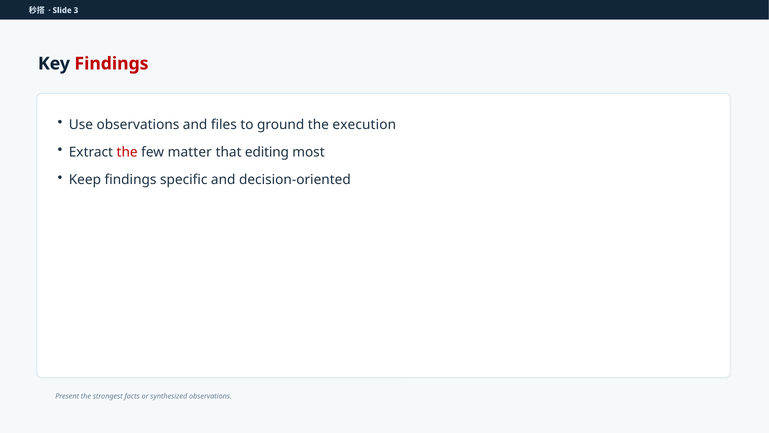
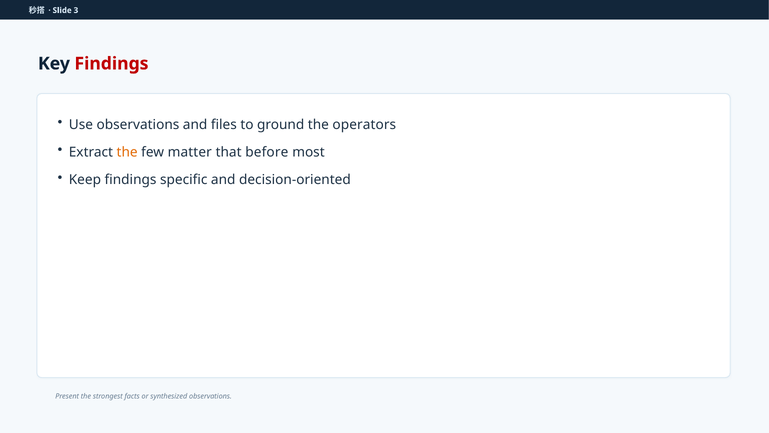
execution: execution -> operators (364, 124)
the colour: red -> orange (127, 152)
editing: editing -> before (267, 152)
